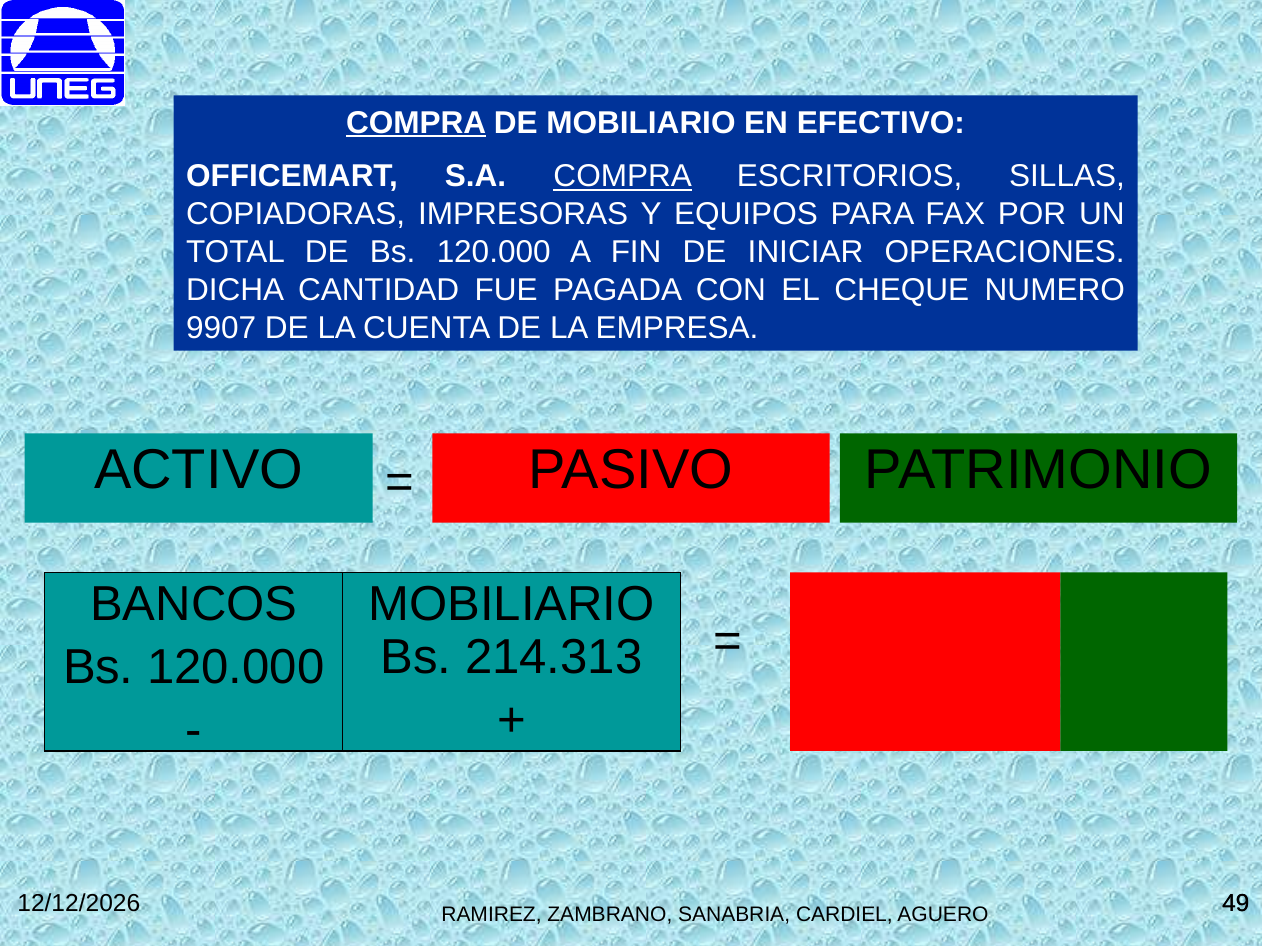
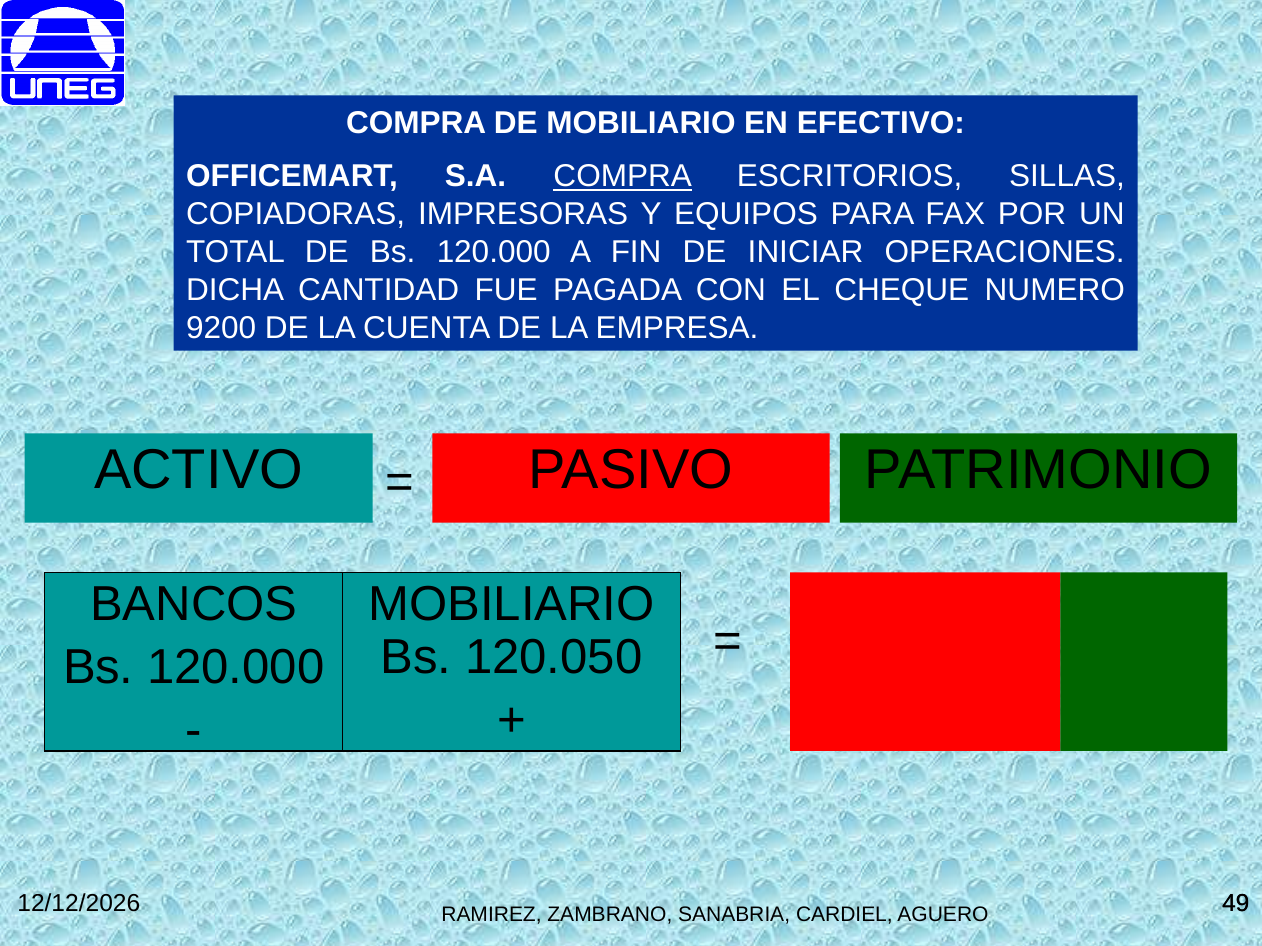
COMPRA underline: present -> none (416, 123)
9907: 9907 -> 9200 (221, 328)
214.313: 214.313 -> 120.050 (554, 658)
